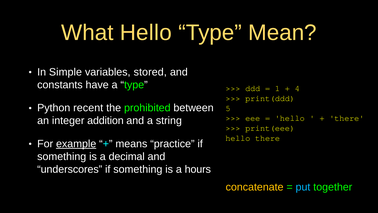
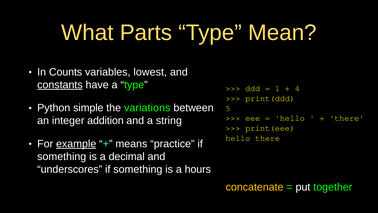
What Hello: Hello -> Parts (146, 33)
Simple: Simple -> Counts (66, 72)
stored: stored -> lowest (150, 72)
constants underline: none -> present (60, 85)
recent: recent -> simple (88, 108)
prohibited: prohibited -> variations (147, 108)
put colour: light blue -> white (303, 187)
